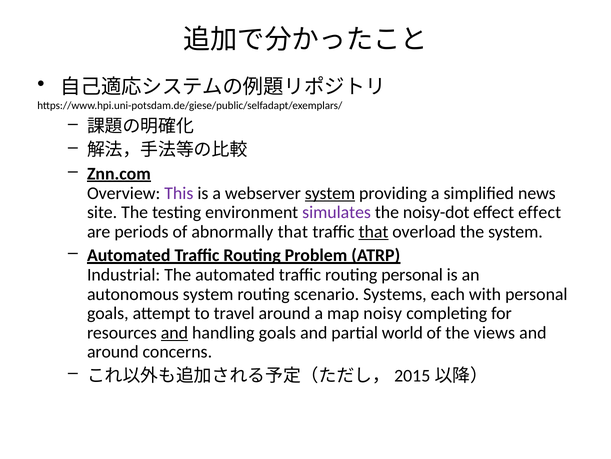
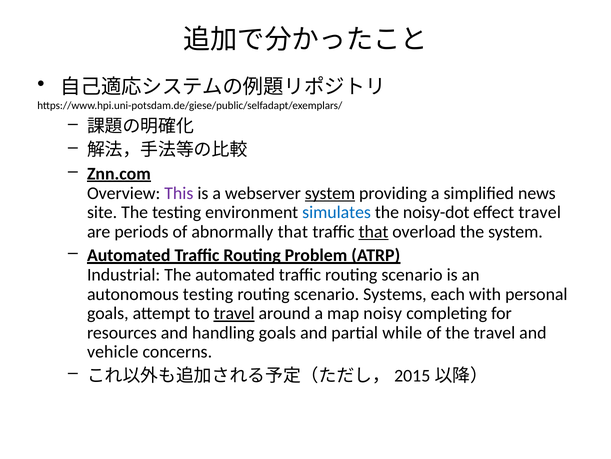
simulates colour: purple -> blue (337, 212)
effect effect: effect -> travel (540, 212)
traffic routing personal: personal -> scenario (412, 275)
autonomous system: system -> testing (208, 294)
travel underline: none -> present (234, 313)
and underline: present -> none (174, 332)
world: world -> while (402, 332)
the views: views -> travel (494, 332)
around: around -> vehicle (113, 352)
